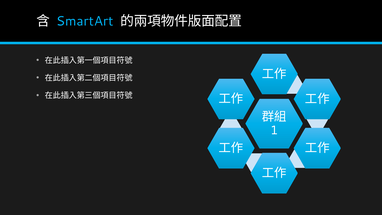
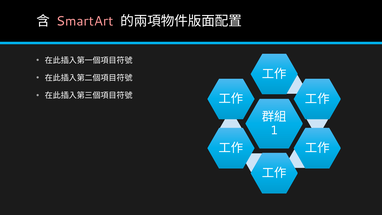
SmartArt colour: light blue -> pink (85, 21)
